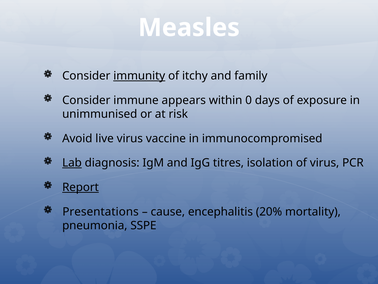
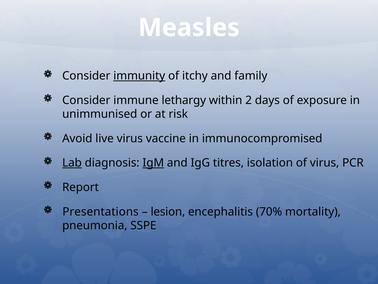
appears: appears -> lethargy (184, 100)
0: 0 -> 2 (249, 100)
IgM underline: none -> present (153, 163)
Report underline: present -> none (80, 187)
cause: cause -> lesion (168, 211)
20%: 20% -> 70% (269, 211)
